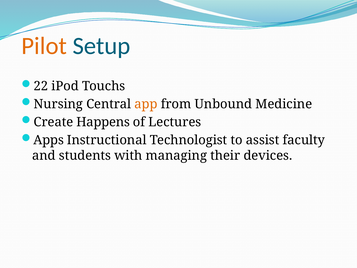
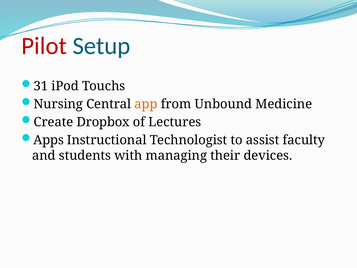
Pilot colour: orange -> red (44, 46)
22: 22 -> 31 (41, 86)
Happens: Happens -> Dropbox (103, 122)
